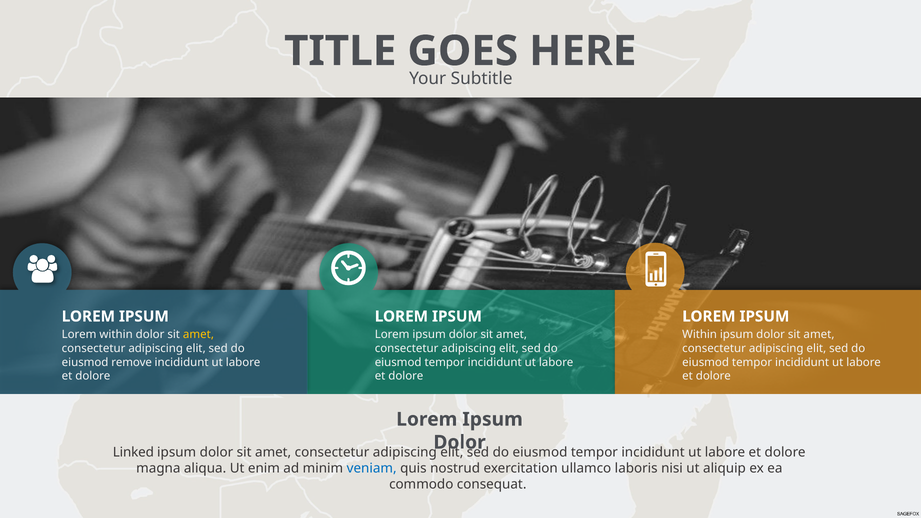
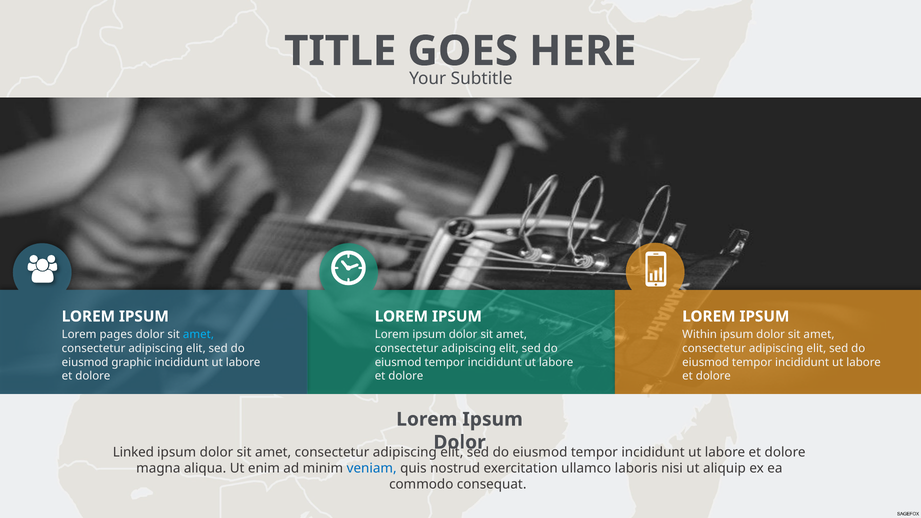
Lorem within: within -> pages (116, 335)
amet colour: yellow -> light blue (198, 335)
remove: remove -> graphic (132, 362)
